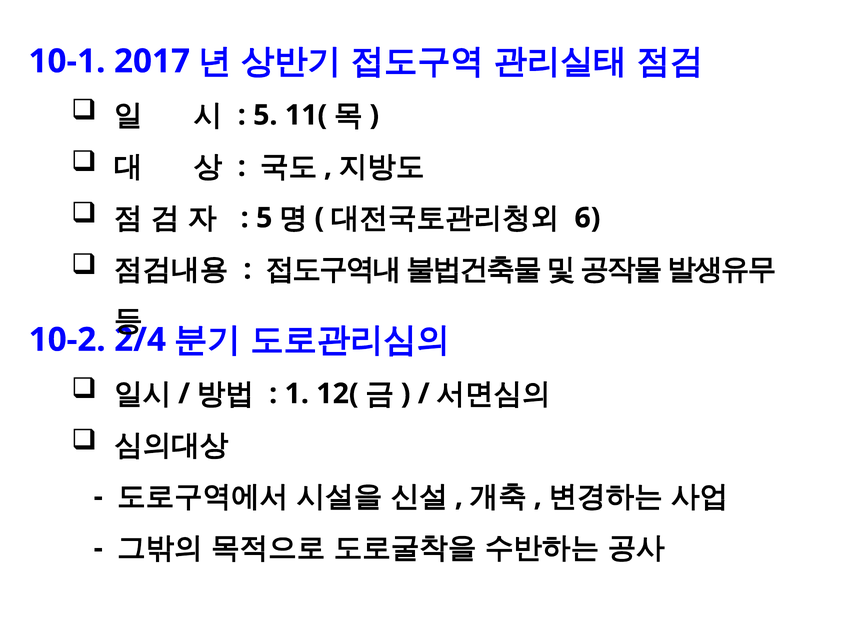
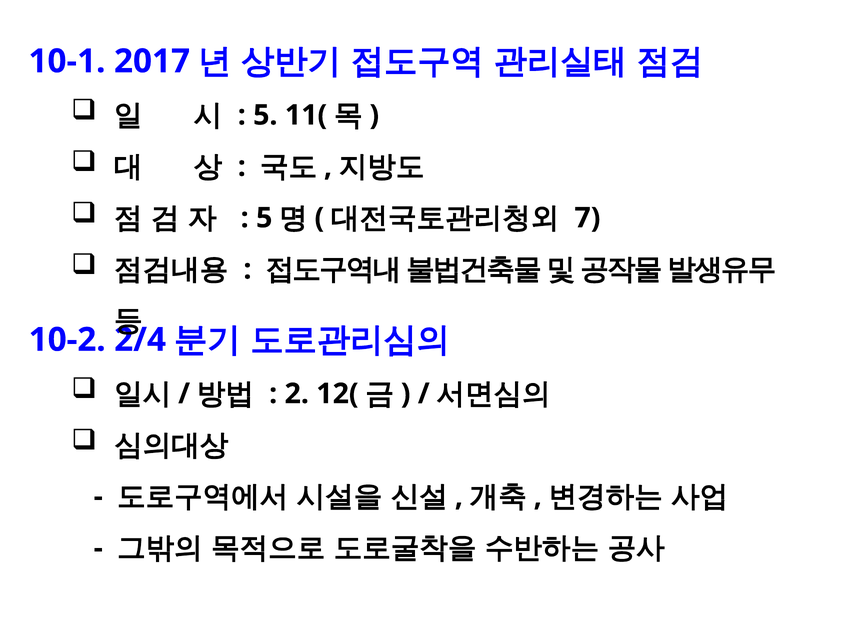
6: 6 -> 7 (587, 218)
1: 1 -> 2 (297, 394)
